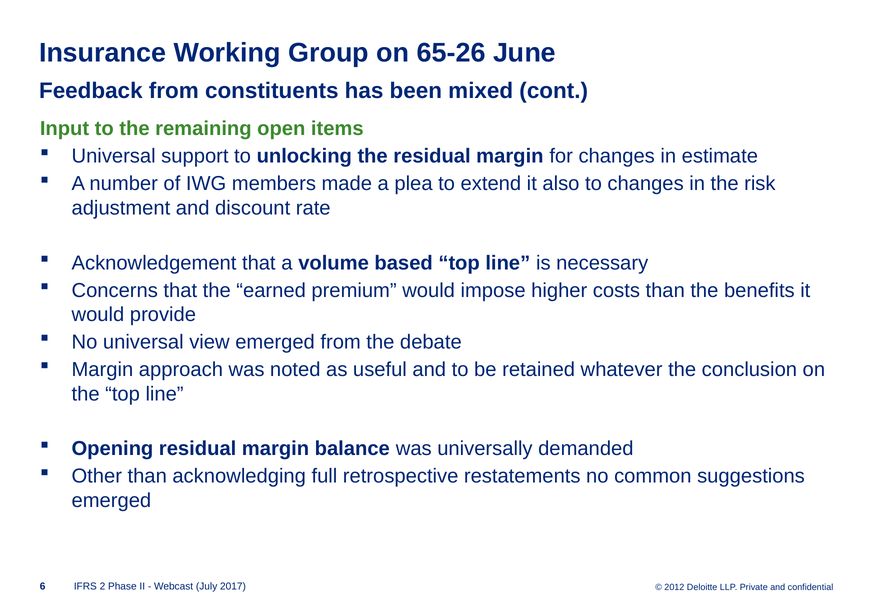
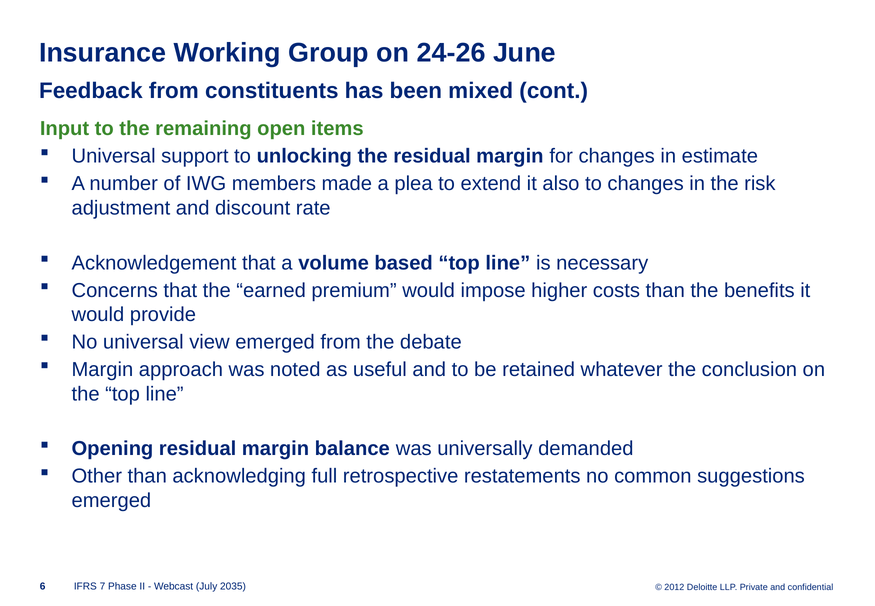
65-26: 65-26 -> 24-26 (451, 53)
2: 2 -> 7 (102, 586)
2017: 2017 -> 2035 (233, 586)
